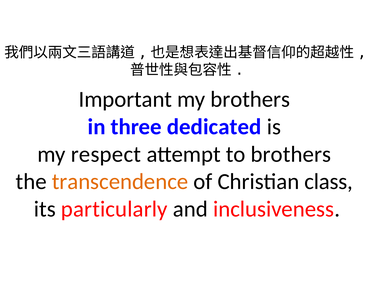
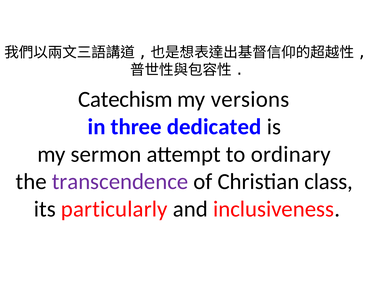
Important: Important -> Catechism (125, 99)
my brothers: brothers -> versions (250, 99)
respect: respect -> sermon (106, 154)
to brothers: brothers -> ordinary (291, 154)
transcendence colour: orange -> purple (120, 181)
